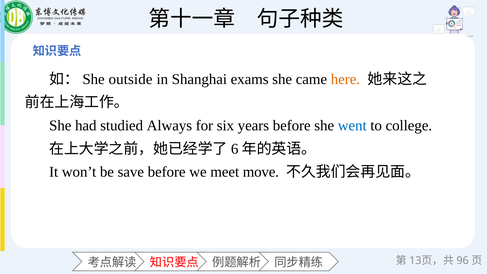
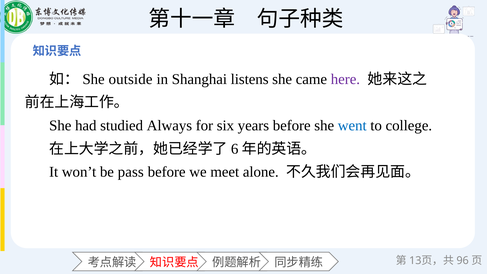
exams: exams -> listens (250, 79)
here colour: orange -> purple (345, 79)
save: save -> pass (131, 172)
move: move -> alone (261, 172)
